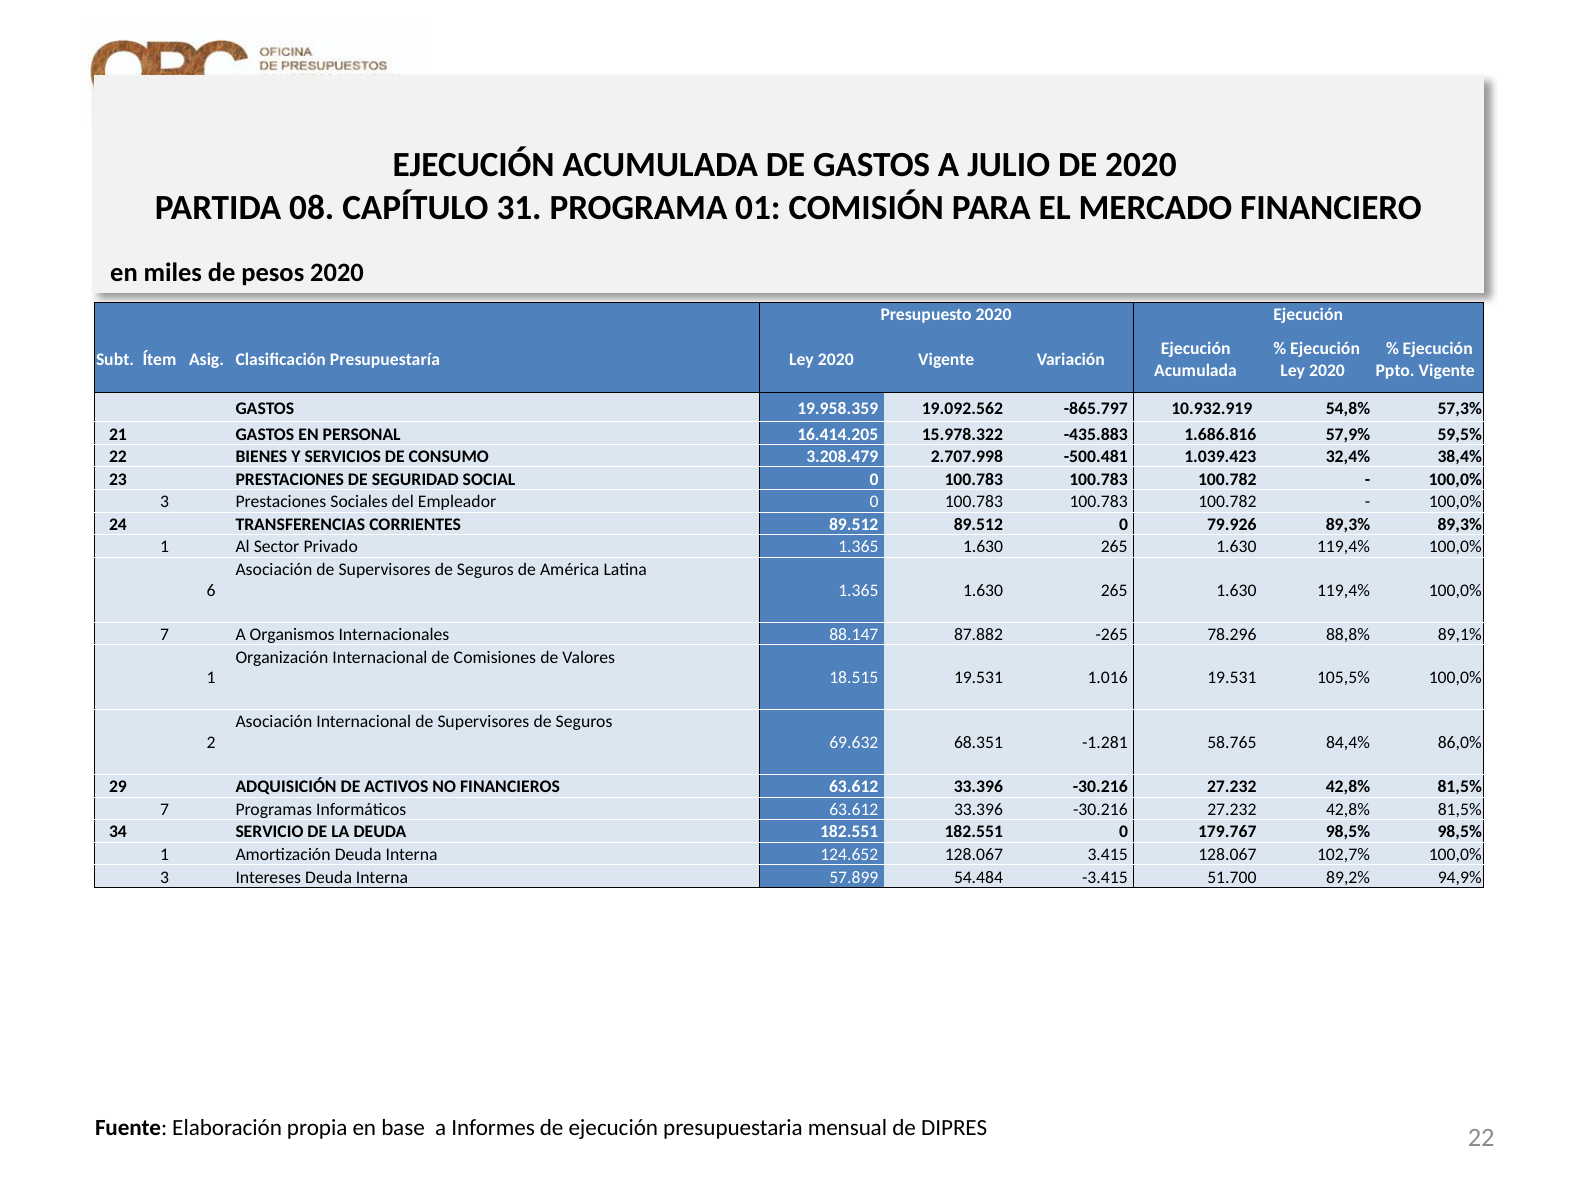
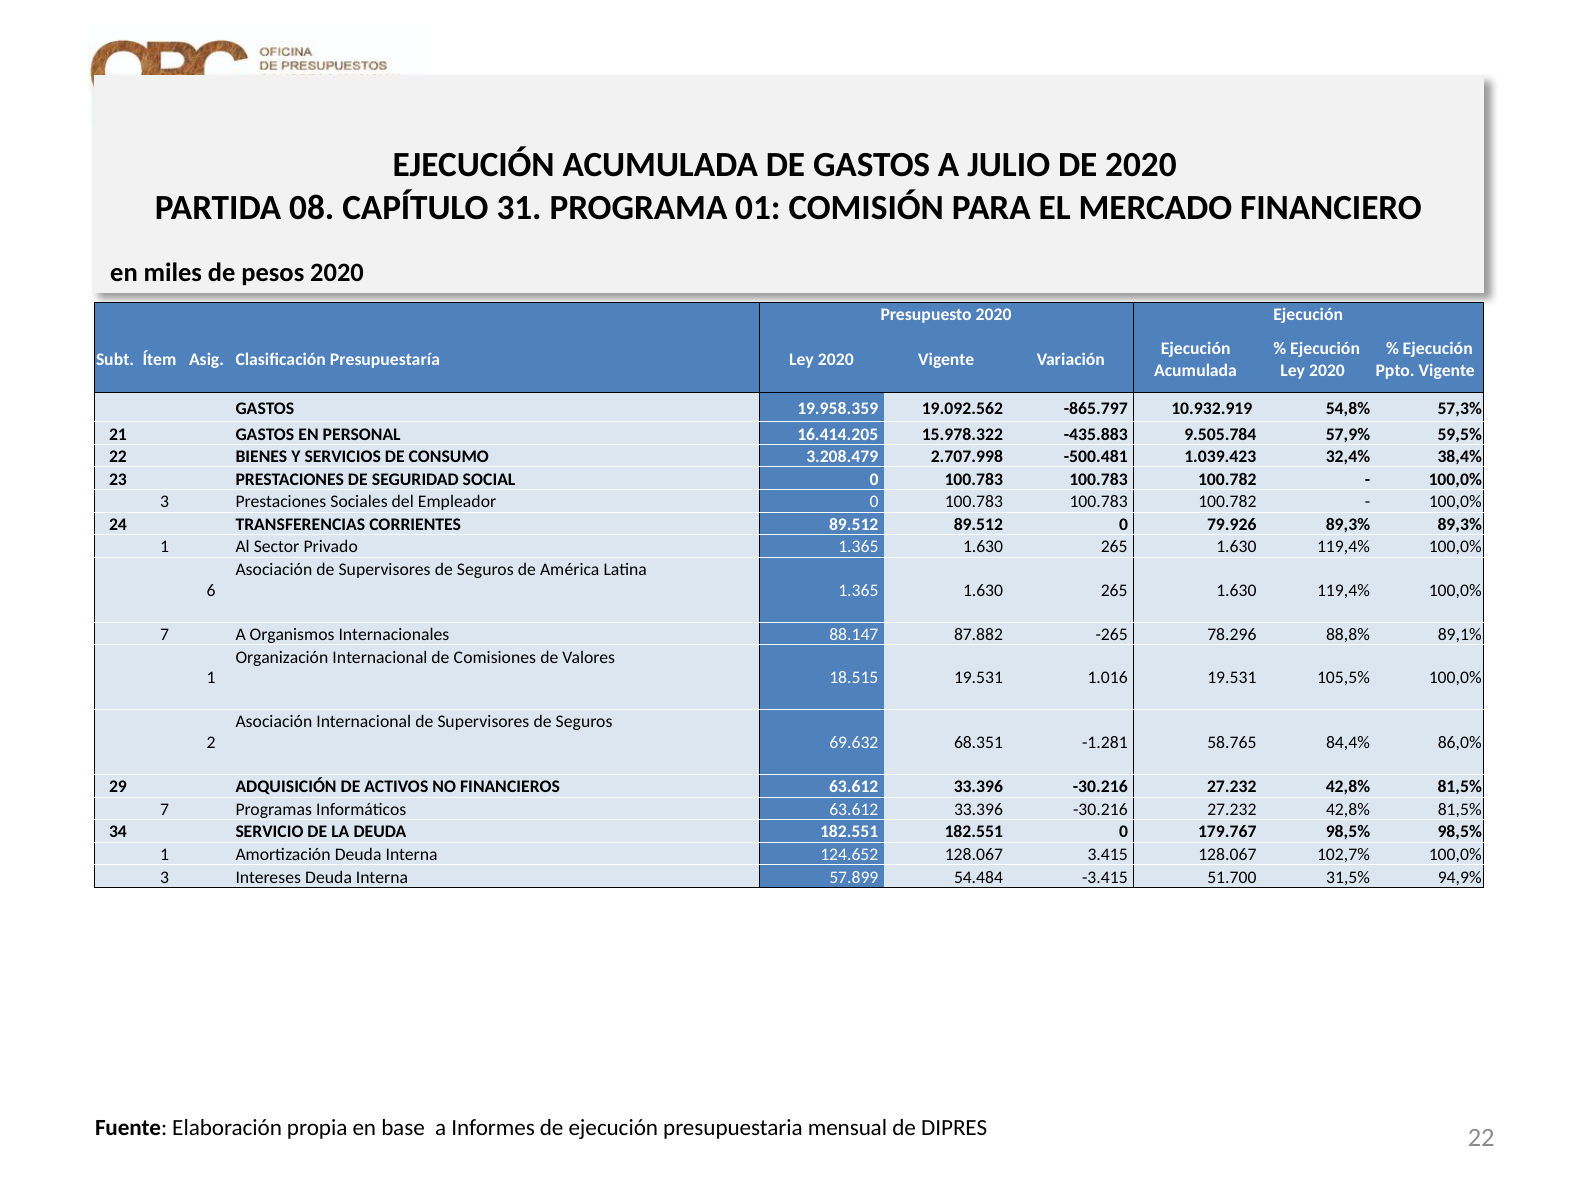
1.686.816: 1.686.816 -> 9.505.784 (1220, 434)
89,2%: 89,2% -> 31,5% (1348, 878)
